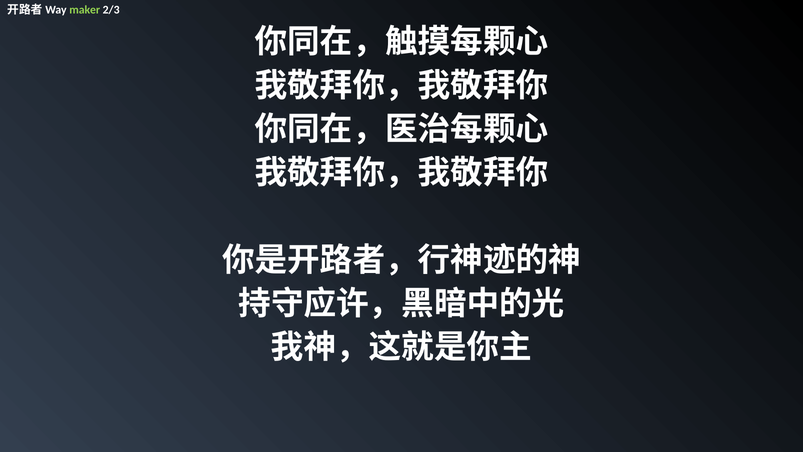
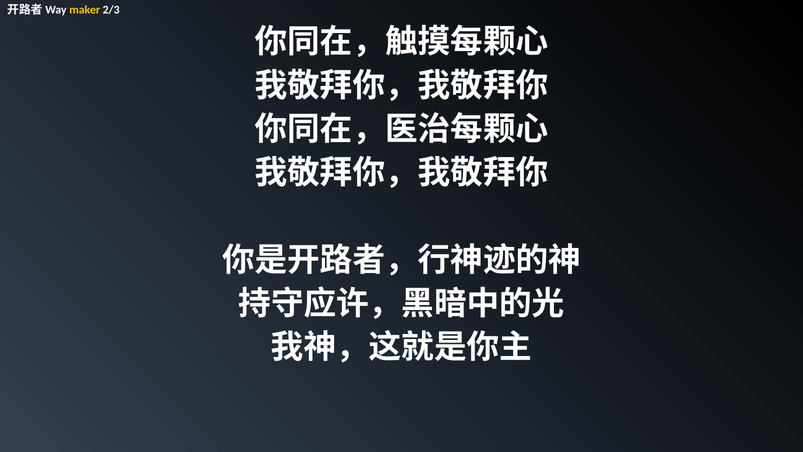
maker colour: light green -> yellow (85, 10)
